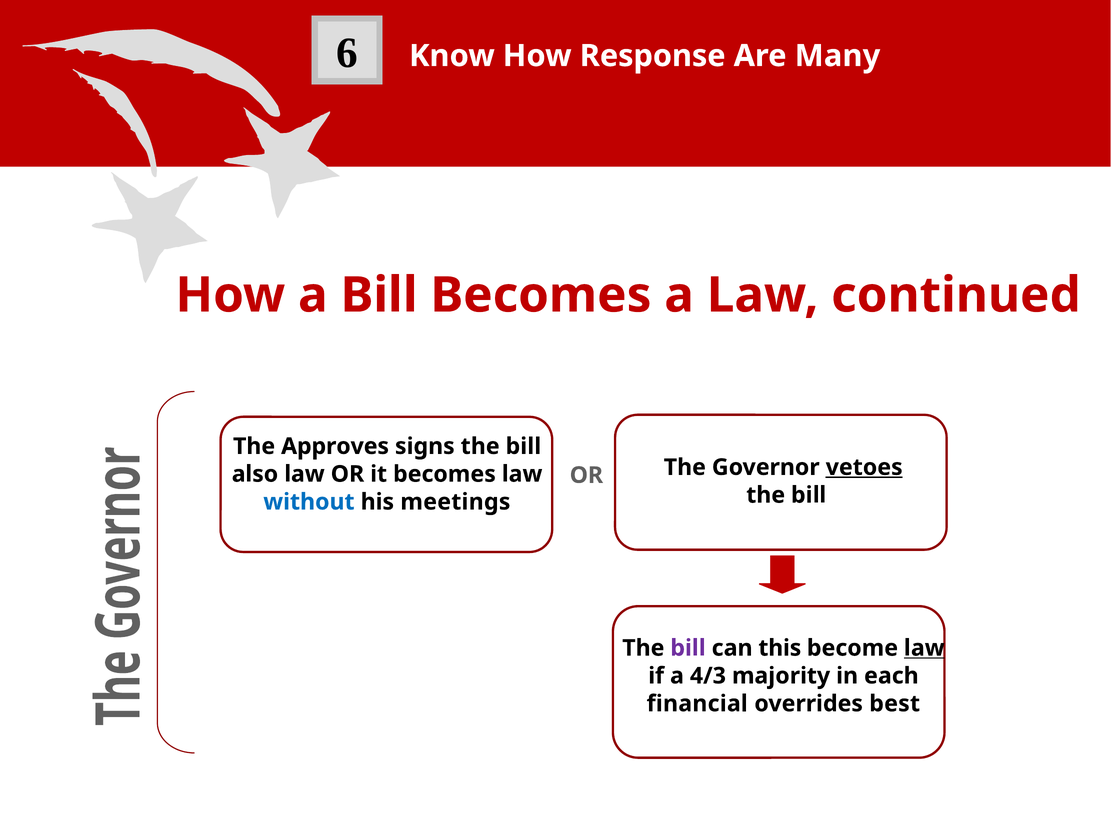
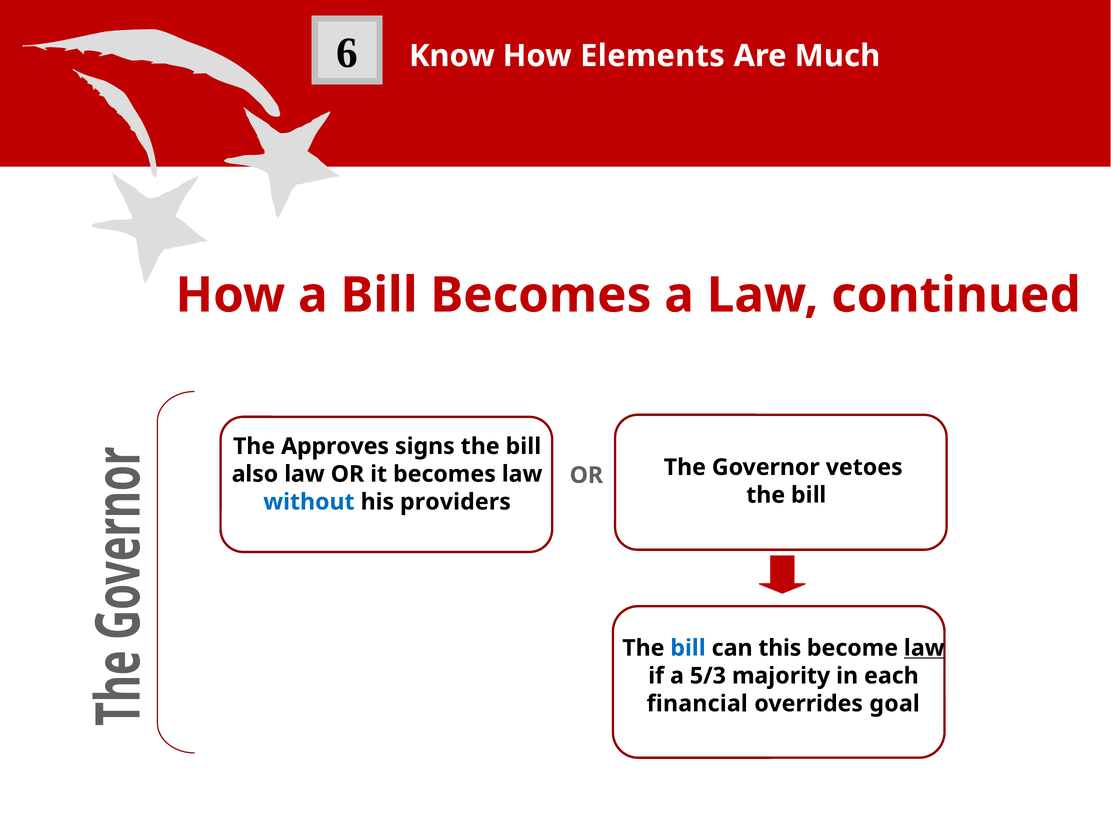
Response: Response -> Elements (652, 56)
Many: Many -> Much (837, 56)
vetoes underline: present -> none (864, 467)
meetings: meetings -> providers (455, 501)
bill colour: purple -> blue (688, 647)
4/3: 4/3 -> 5/3 (708, 675)
best: best -> goal (895, 703)
